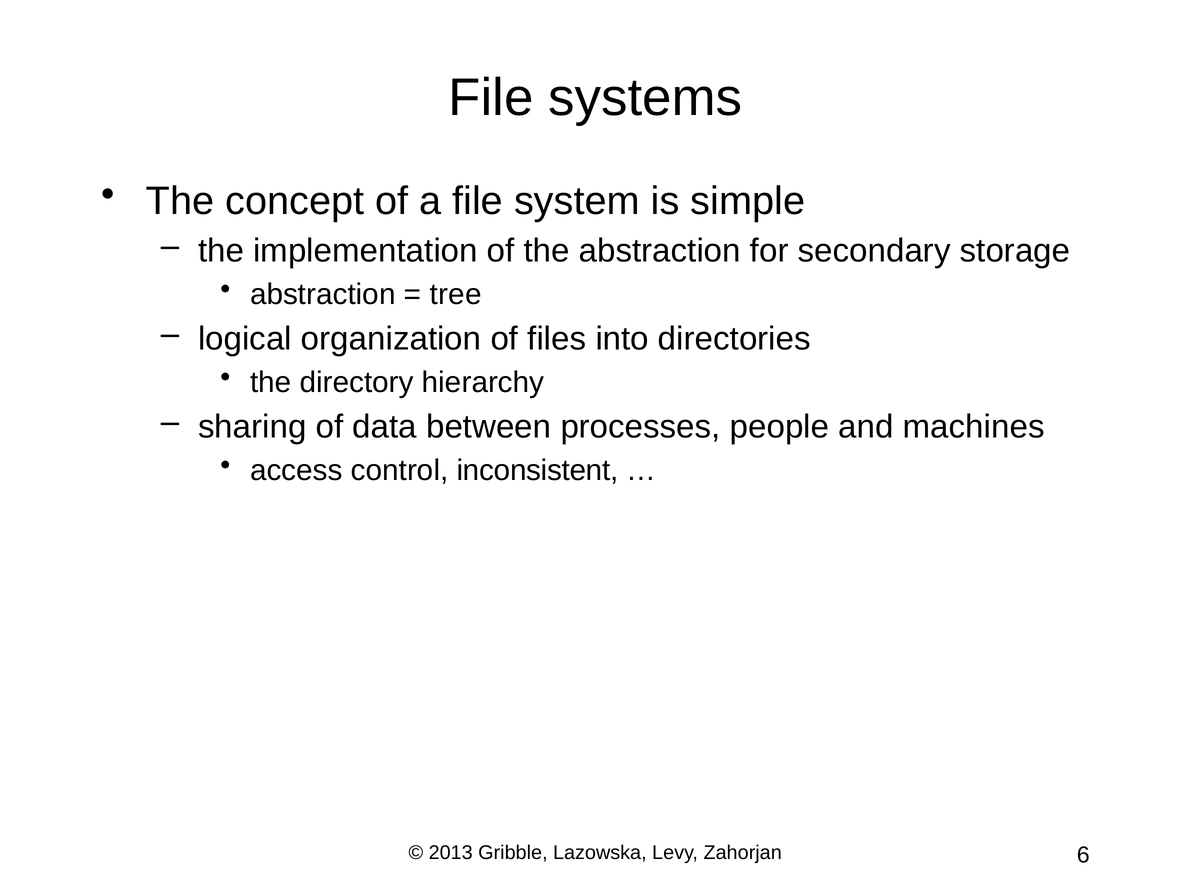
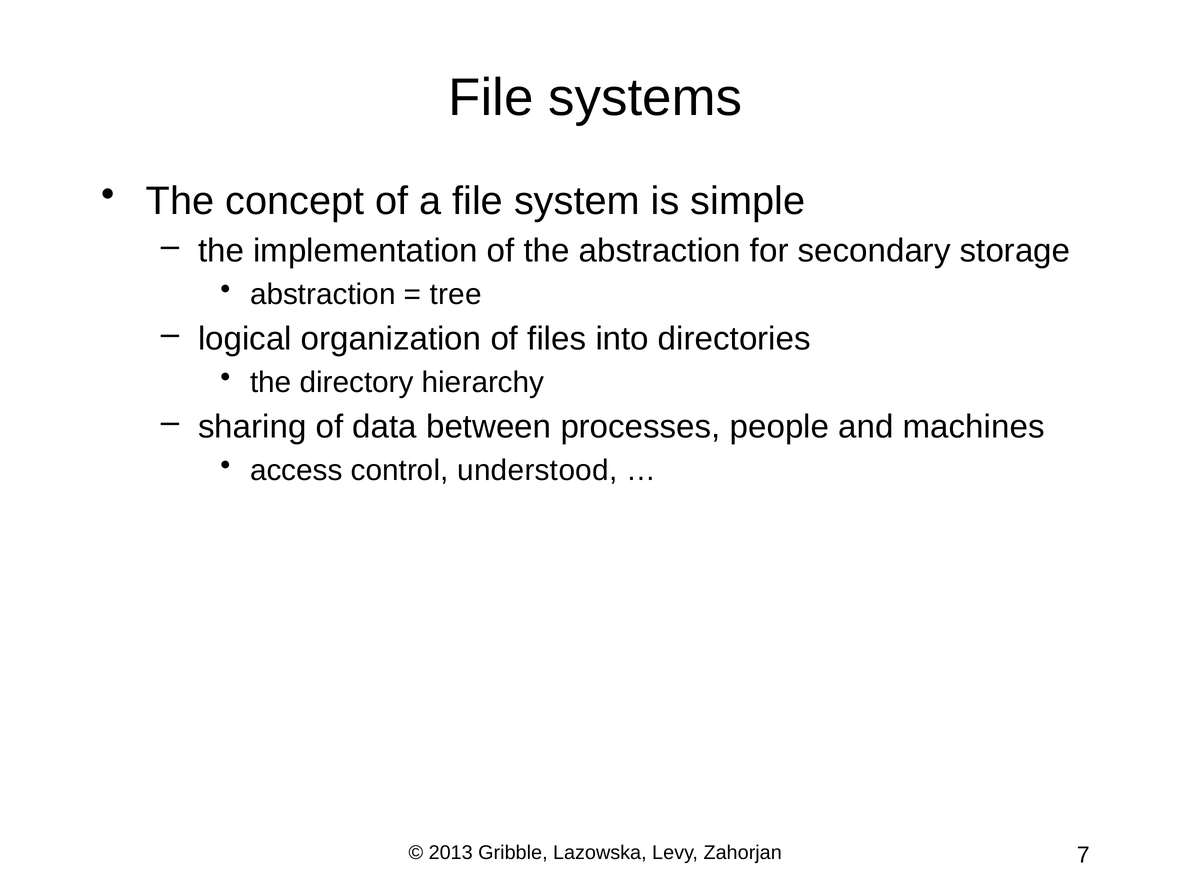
inconsistent: inconsistent -> understood (537, 471)
6: 6 -> 7 (1083, 855)
